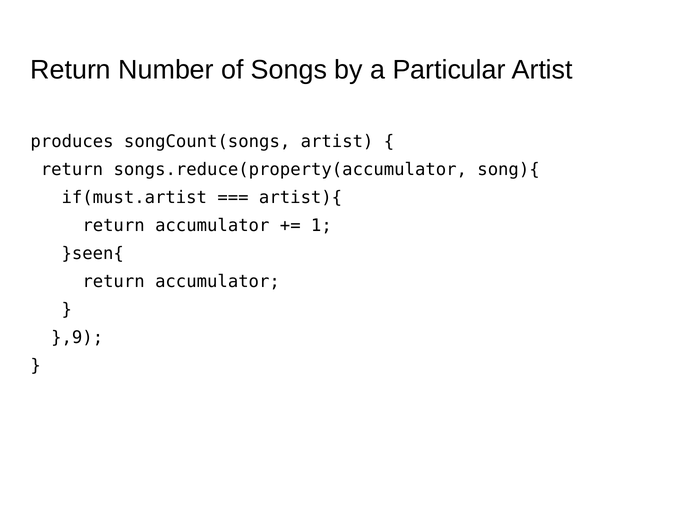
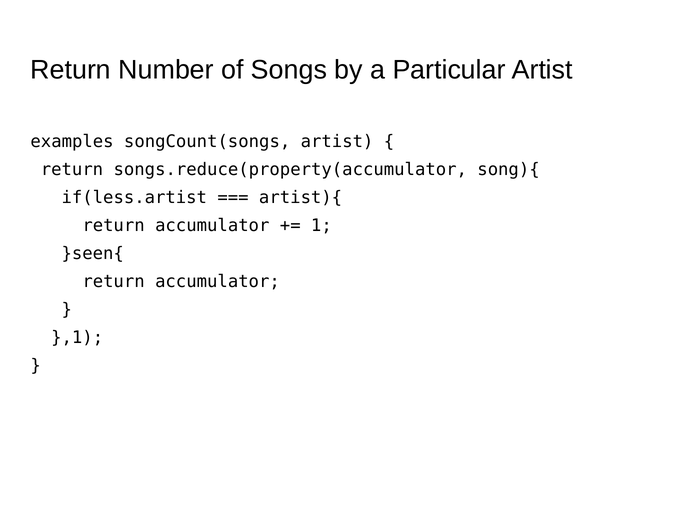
produces: produces -> examples (72, 142)
if(must.artist: if(must.artist -> if(less.artist (134, 198)
},9: },9 -> },1 (77, 338)
